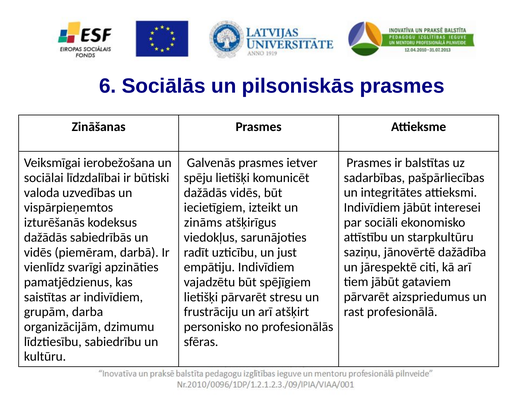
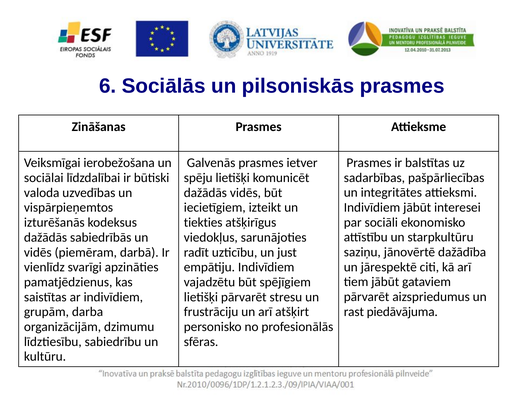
zināms: zināms -> tiekties (203, 222)
profesionālā: profesionālā -> piedāvājuma (402, 311)
